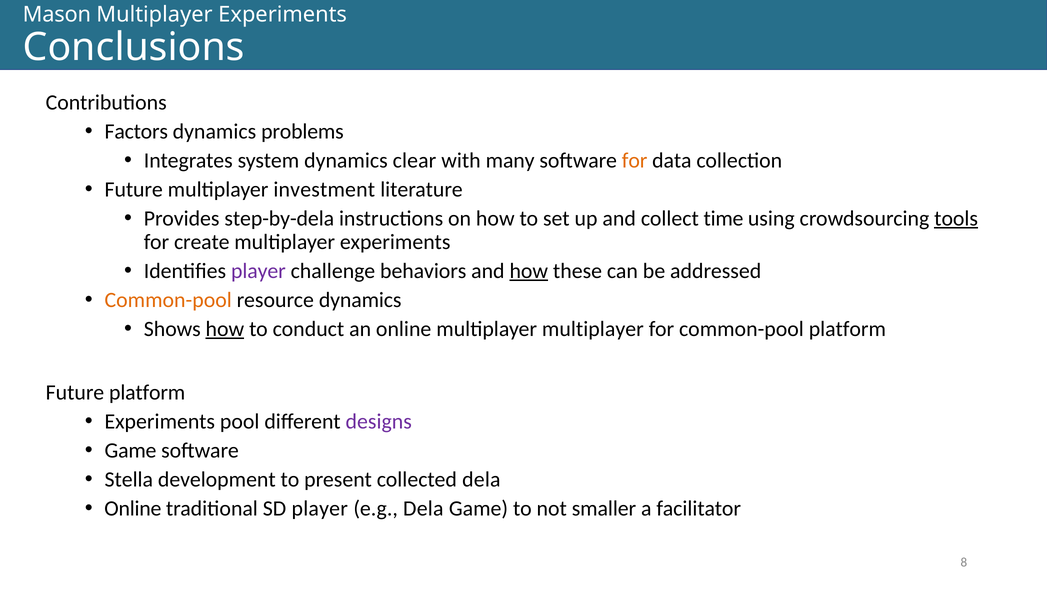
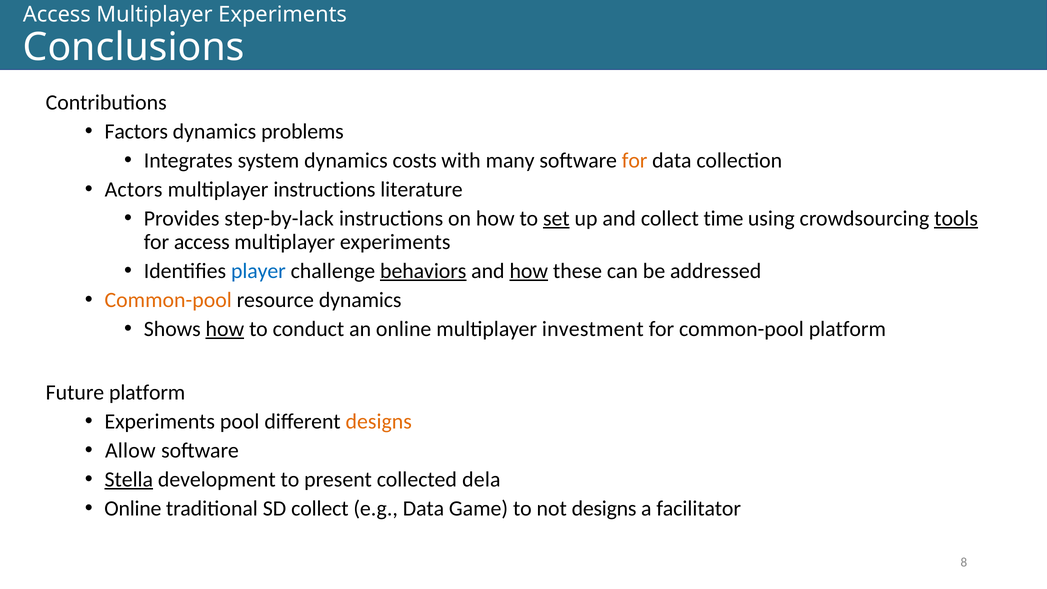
Mason: Mason -> Access (57, 14)
clear: clear -> costs (415, 160)
Future: Future -> Actors (134, 189)
multiplayer investment: investment -> instructions (324, 189)
step-by-dela: step-by-dela -> step-by-lack (279, 218)
set underline: none -> present (556, 218)
for create: create -> access (202, 242)
player colour: purple -> blue (258, 271)
behaviors underline: none -> present (423, 271)
multiplayer multiplayer: multiplayer -> investment (593, 329)
designs colour: purple -> orange (379, 421)
Game: Game -> Allow (130, 450)
Stella underline: none -> present (129, 479)
SD player: player -> collect (320, 508)
e.g Dela: Dela -> Data (423, 508)
not smaller: smaller -> designs (604, 508)
